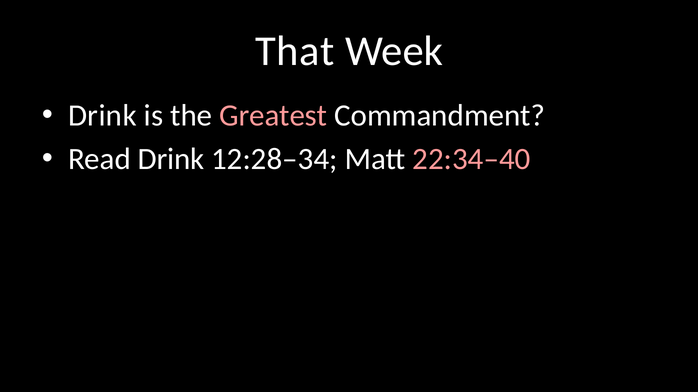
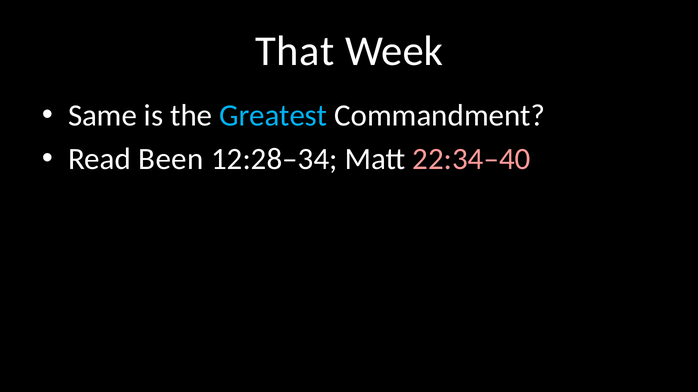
Drink: Drink -> Same (103, 116)
Greatest colour: pink -> light blue (273, 116)
Read Drink: Drink -> Been (171, 159)
